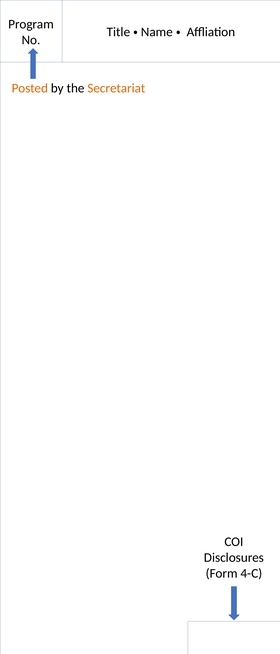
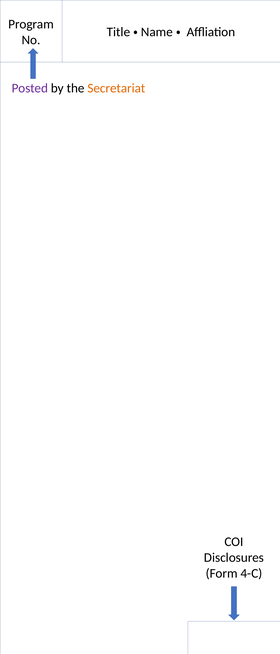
Posted colour: orange -> purple (30, 88)
